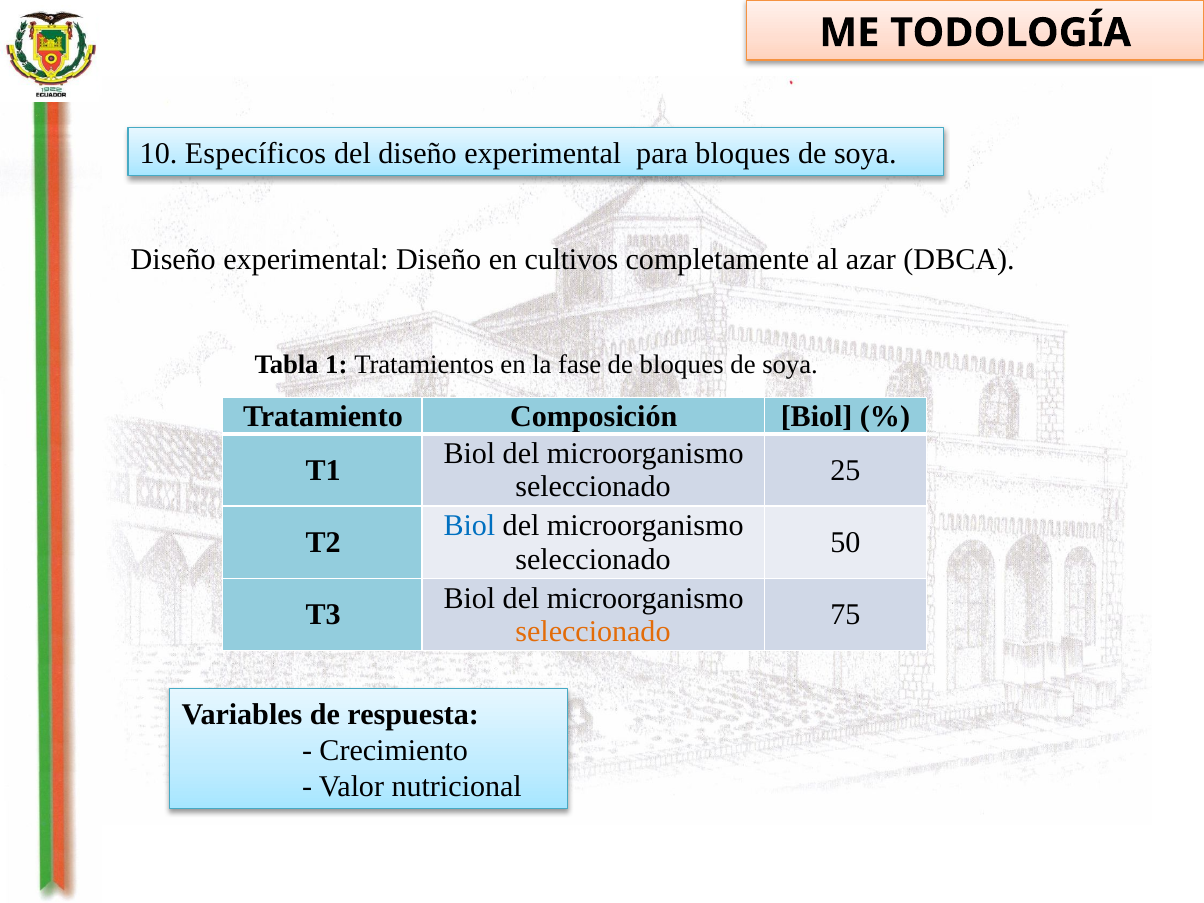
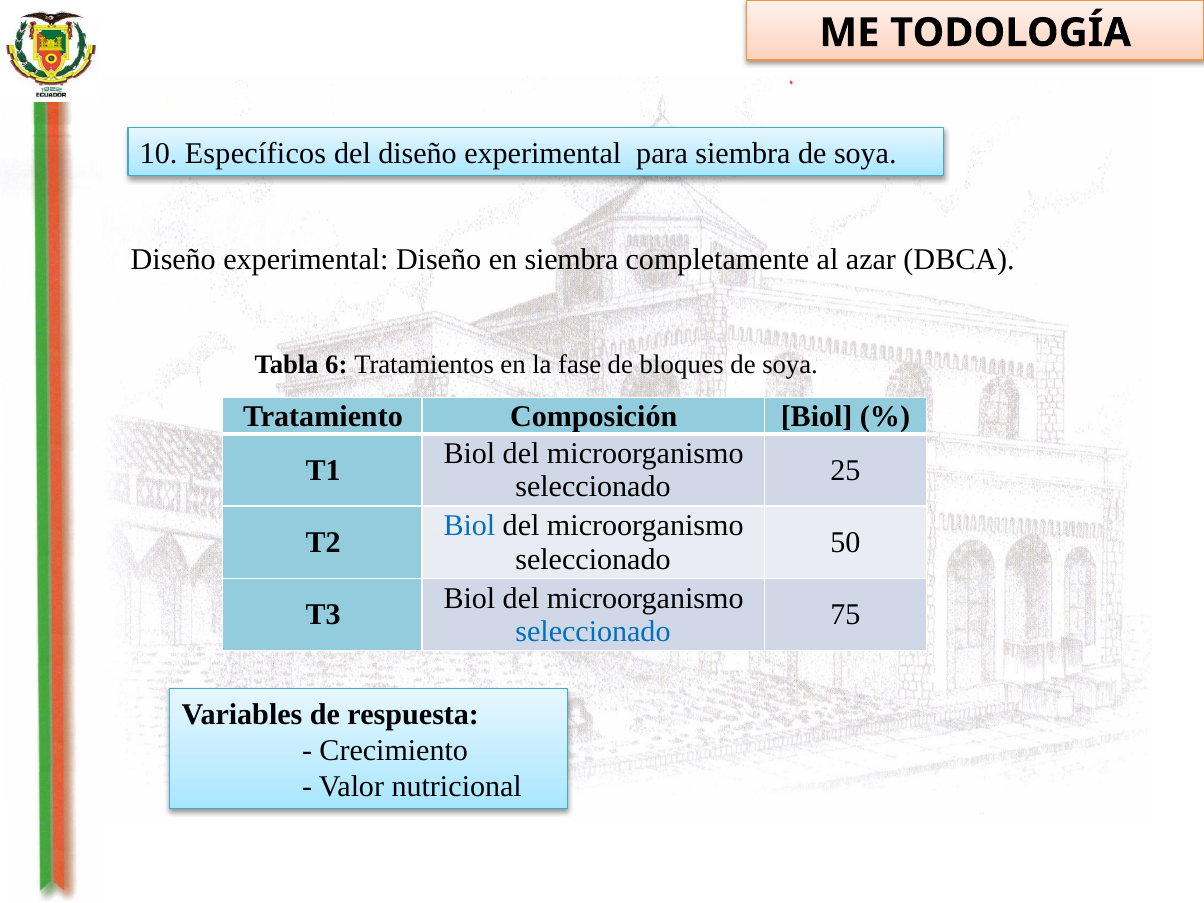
para bloques: bloques -> siembra (743, 154)
en cultivos: cultivos -> siembra (572, 259)
1: 1 -> 6 (336, 364)
seleccionado colour: orange -> blue (593, 632)
